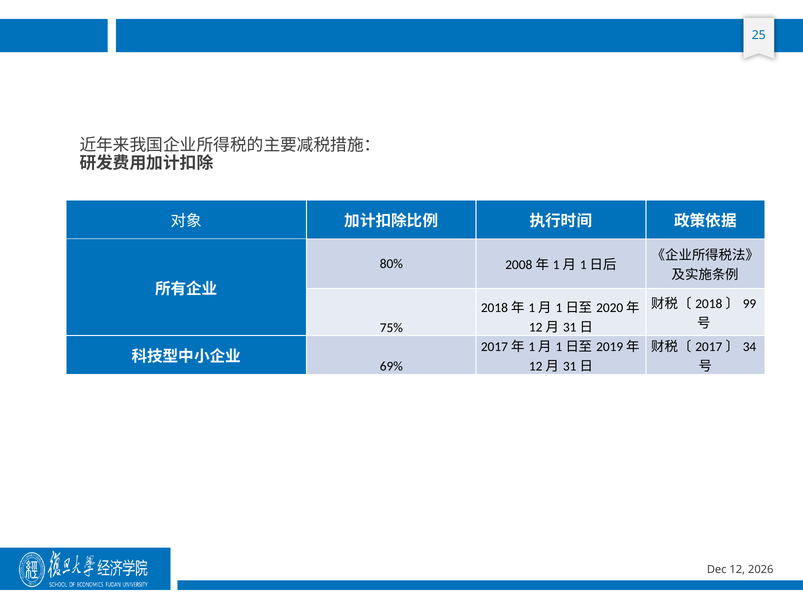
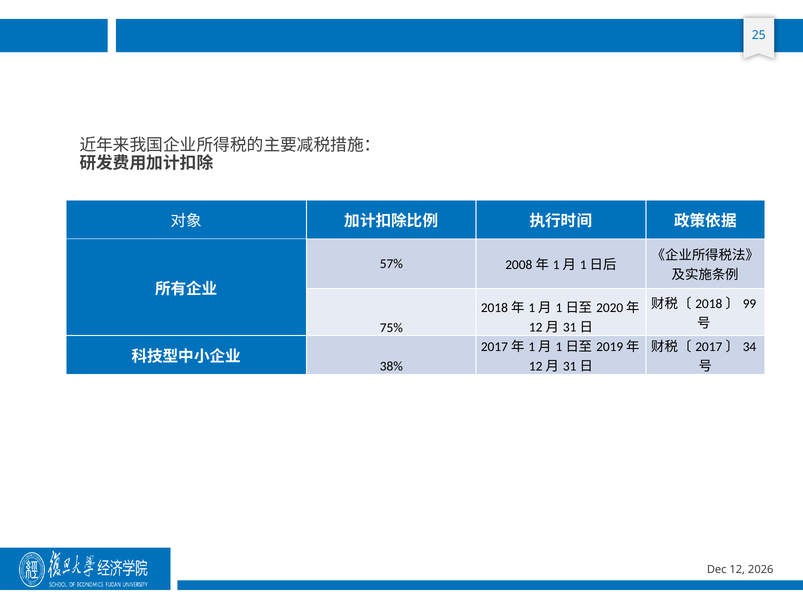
80%: 80% -> 57% (391, 264)
69%: 69% -> 38% (391, 367)
